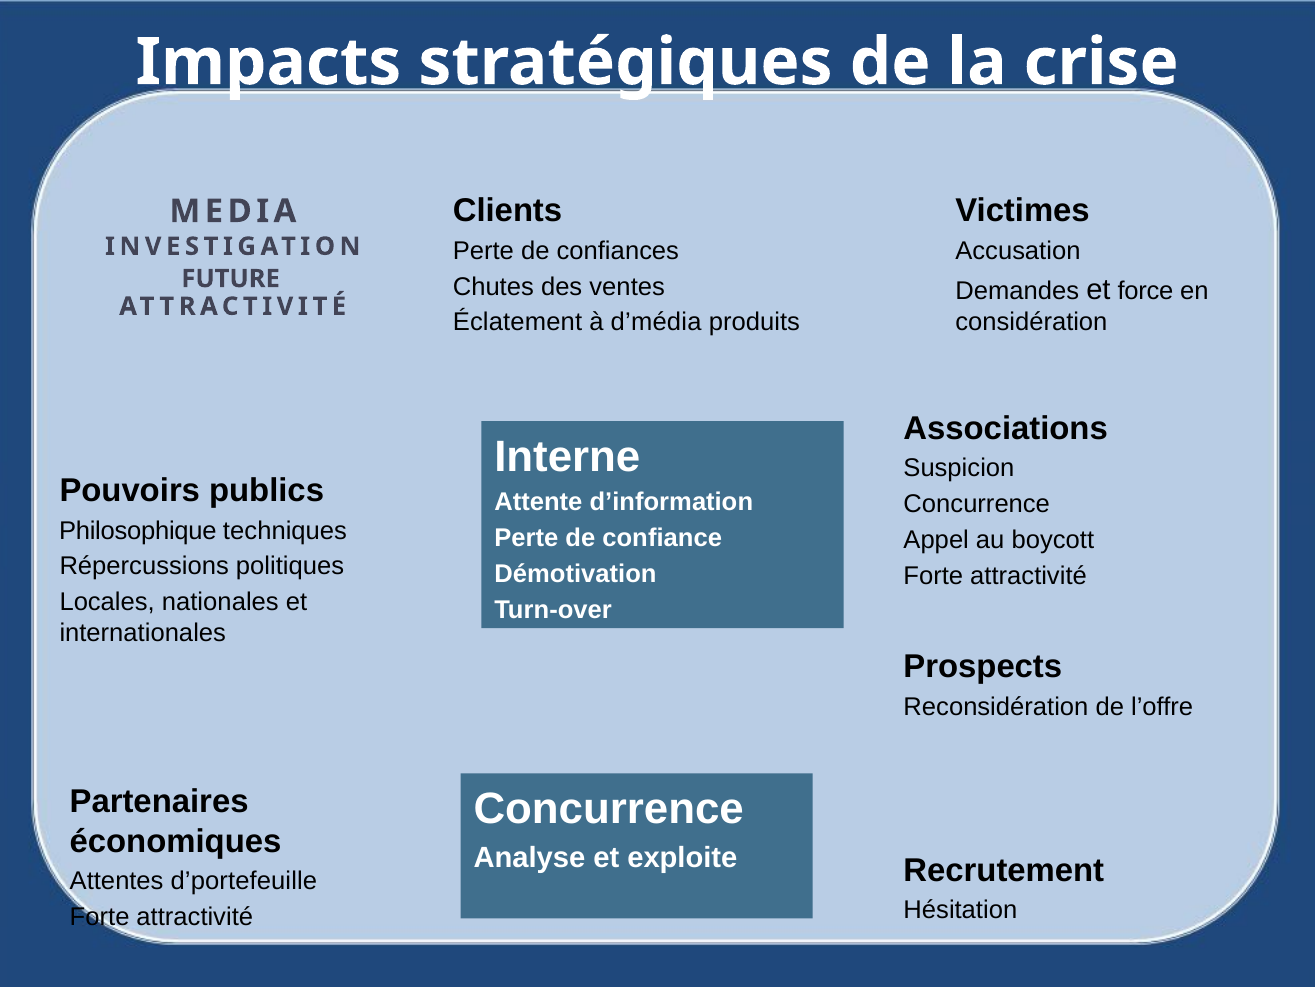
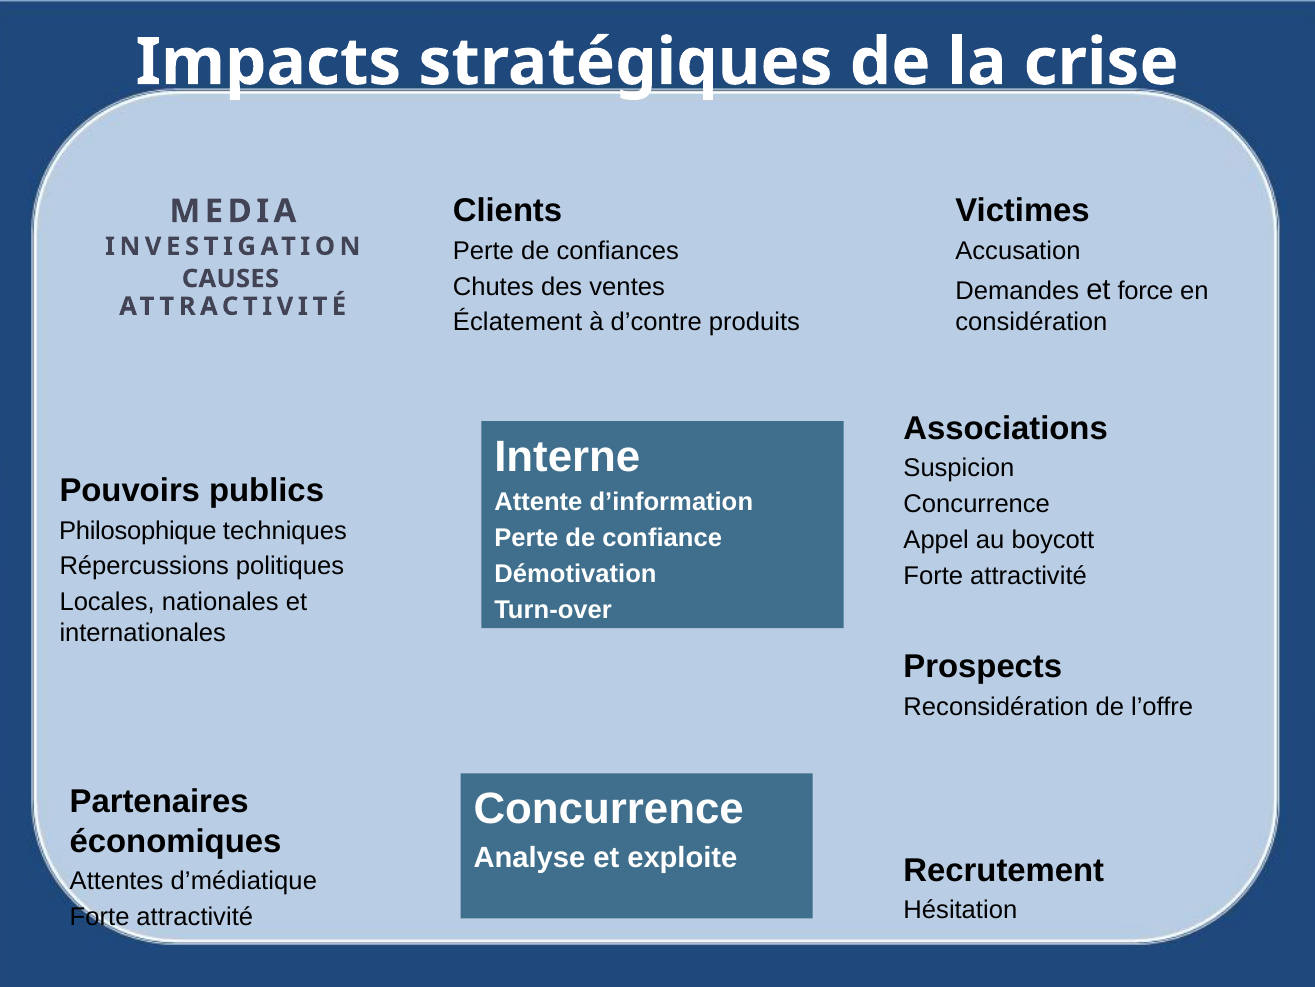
FUTURE: FUTURE -> CAUSES (230, 278)
d’média: d’média -> d’contre (656, 322)
d’portefeuille: d’portefeuille -> d’médiatique (244, 880)
